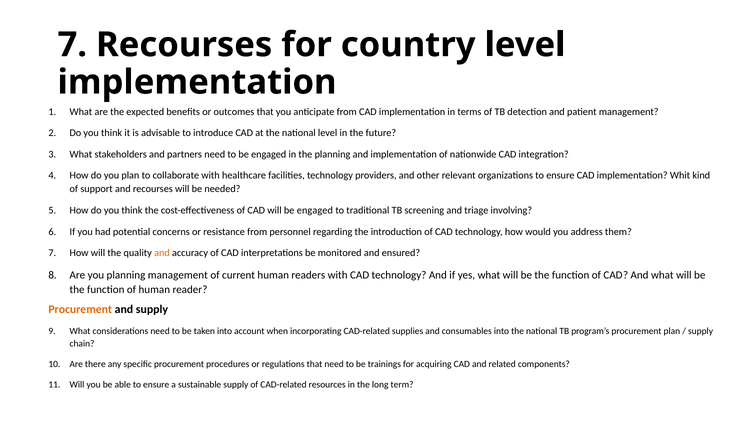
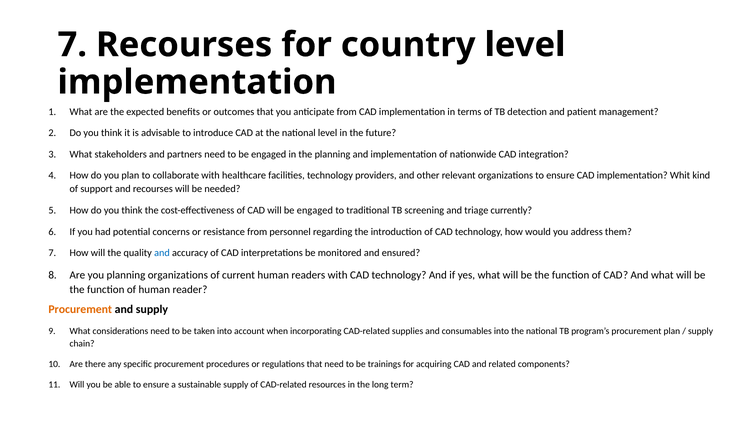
involving: involving -> currently (511, 210)
and colour: orange -> blue (162, 253)
planning management: management -> organizations (178, 275)
